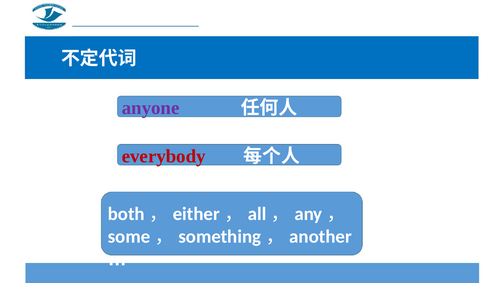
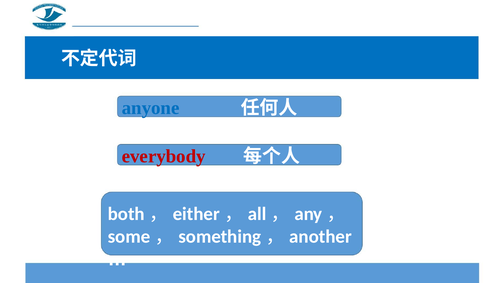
anyone colour: purple -> blue (151, 108)
